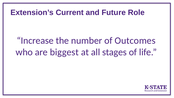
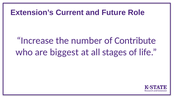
Outcomes: Outcomes -> Contribute (135, 41)
